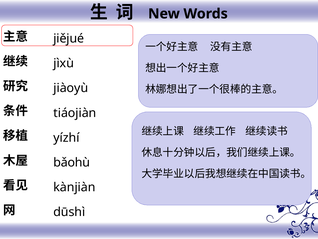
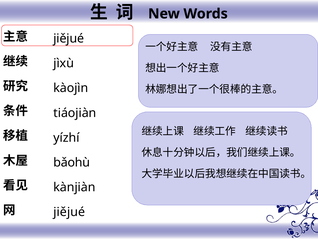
jiàoyù: jiàoyù -> kàojìn (71, 88)
dūshì: dūshì -> jiějué (69, 212)
